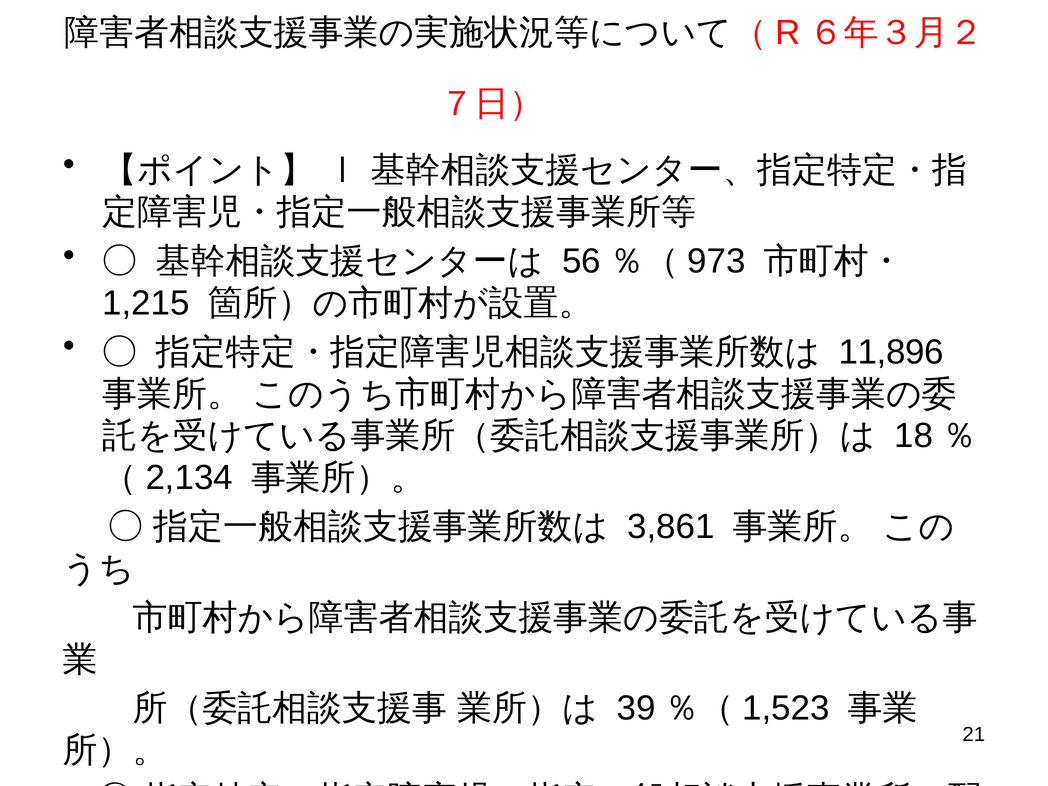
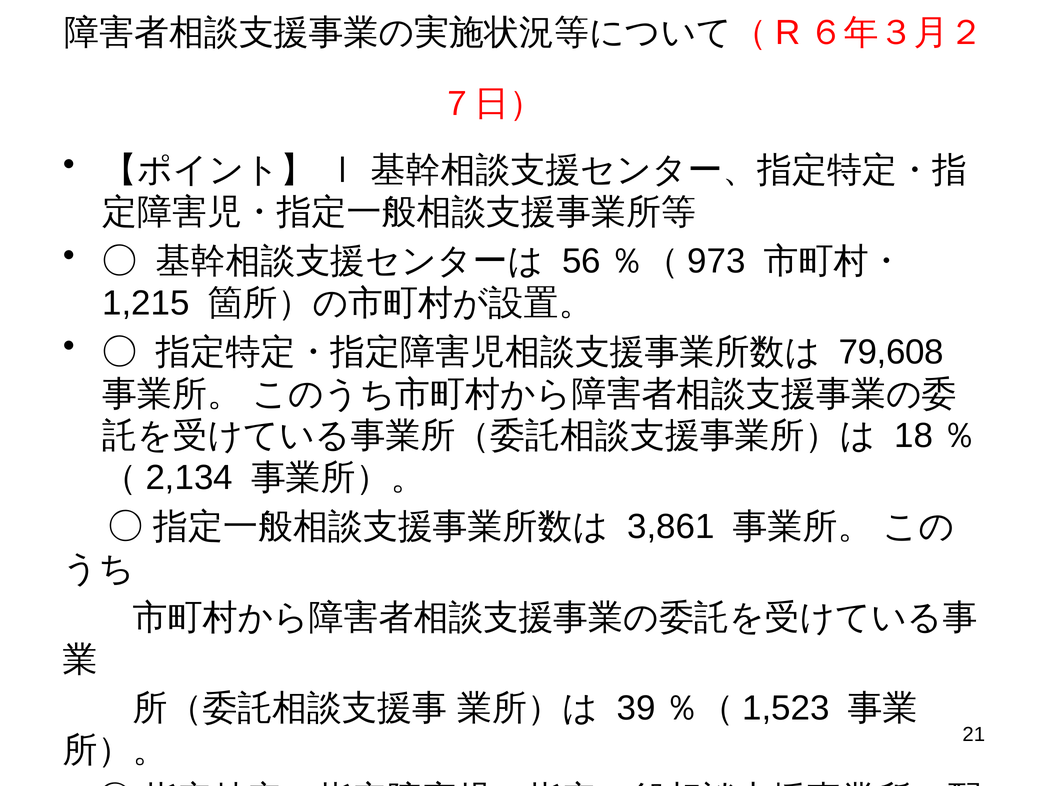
11,896: 11,896 -> 79,608 (891, 352)
